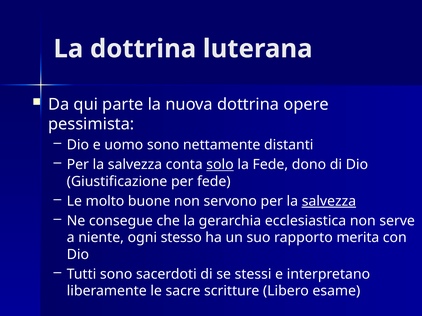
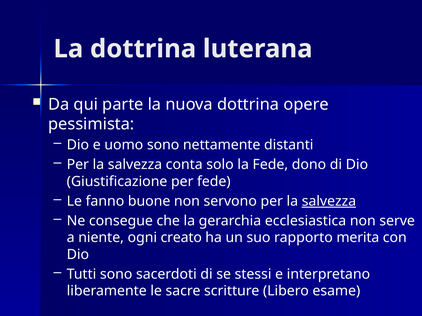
solo underline: present -> none (220, 165)
molto: molto -> fanno (105, 201)
stesso: stesso -> creato (181, 238)
